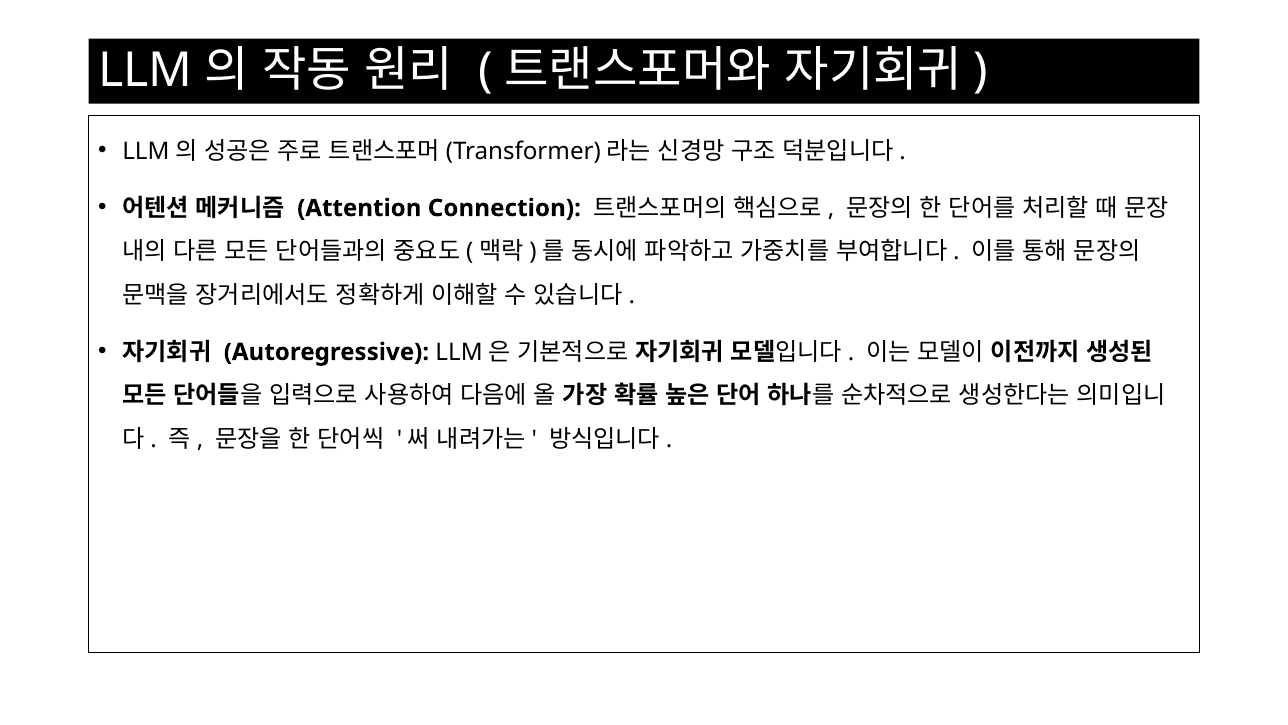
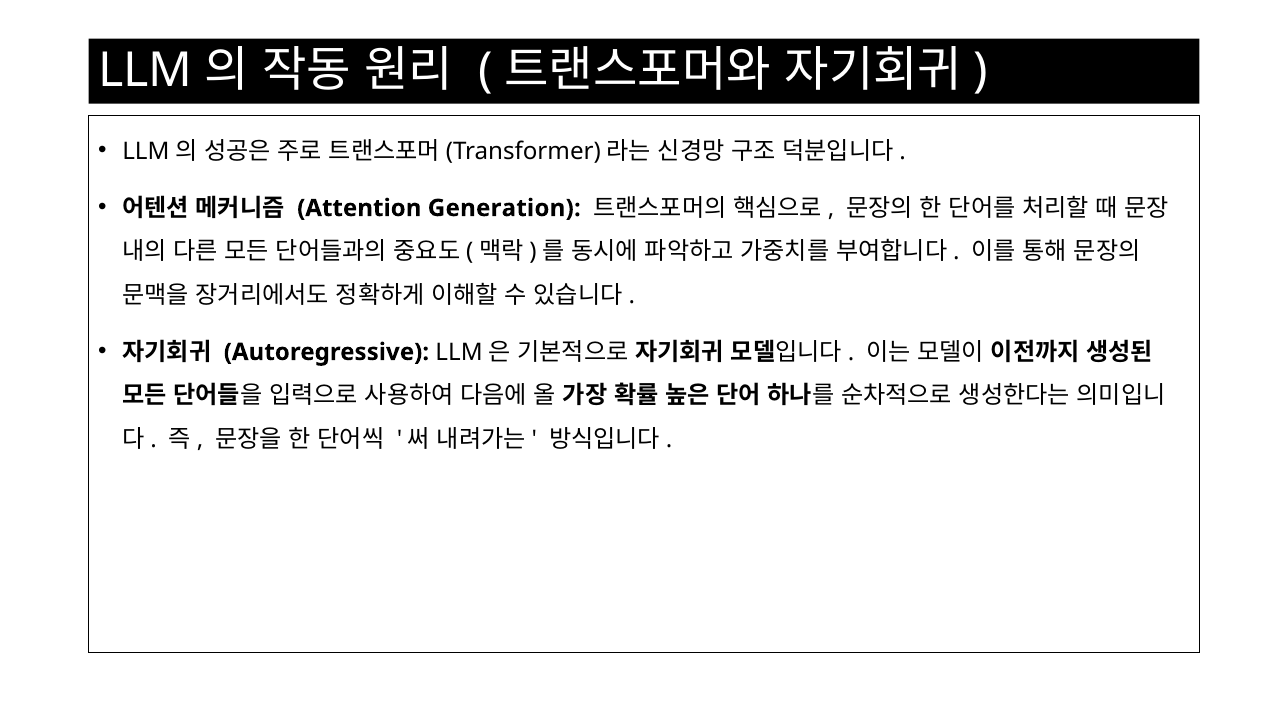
Connection: Connection -> Generation (504, 208)
